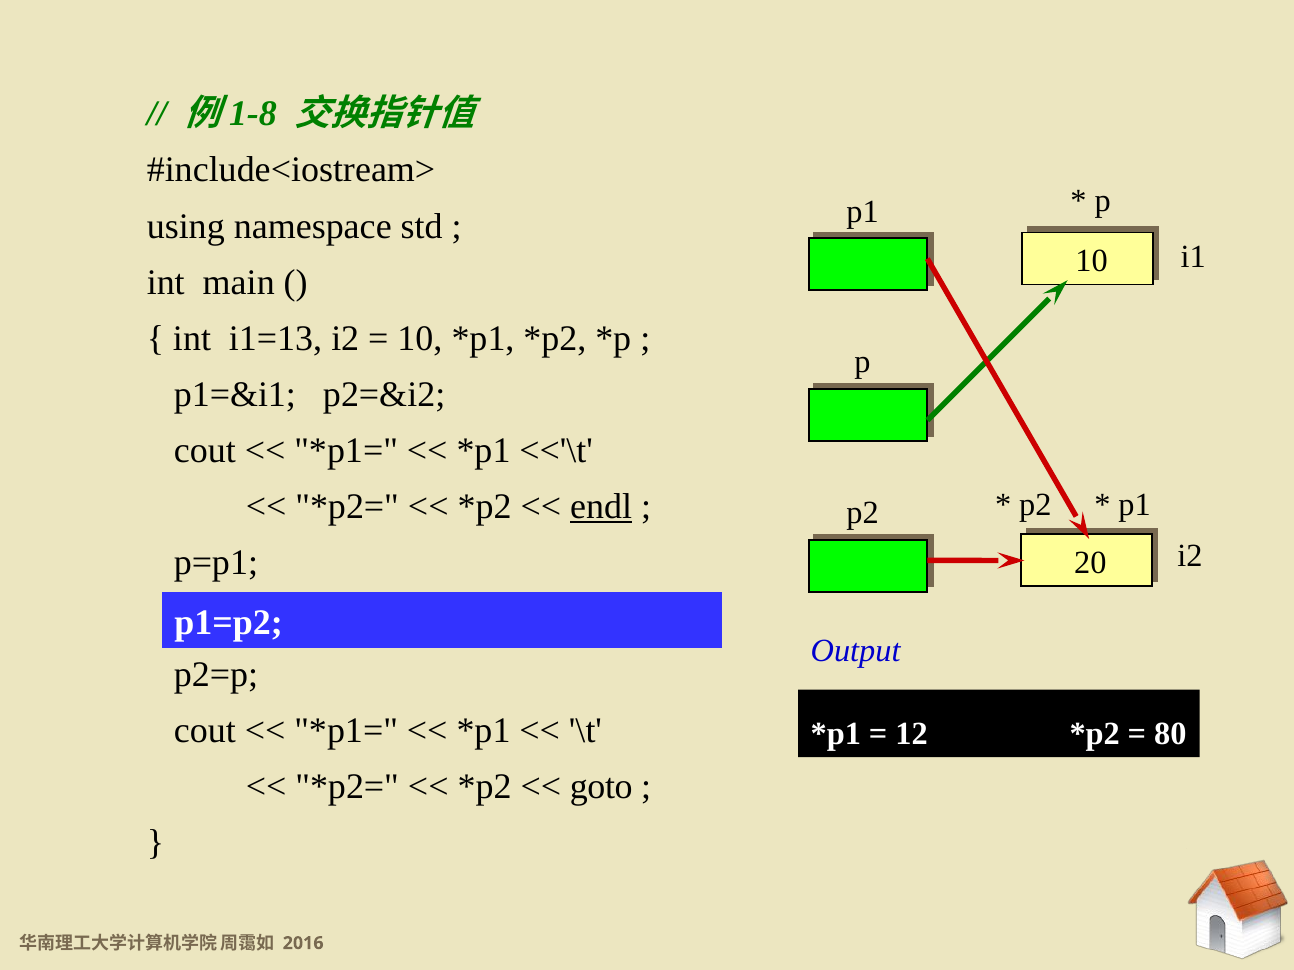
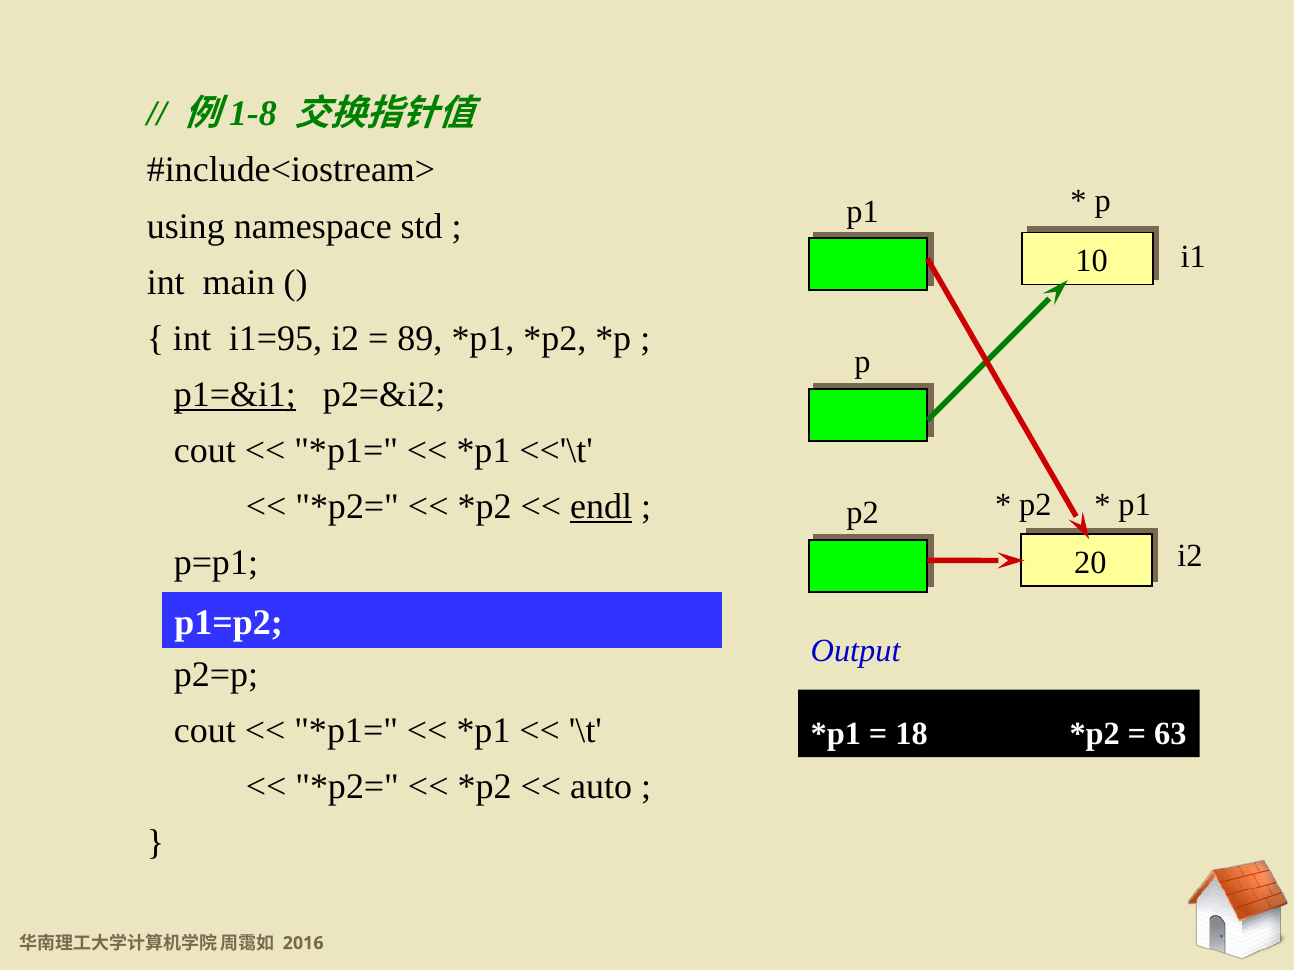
i1=13: i1=13 -> i1=95 (276, 338)
10: 10 -> 89 (420, 338)
p1=&i1 underline: none -> present (235, 395)
12: 12 -> 18 (912, 734)
80: 80 -> 63 (1170, 734)
goto: goto -> auto (601, 787)
